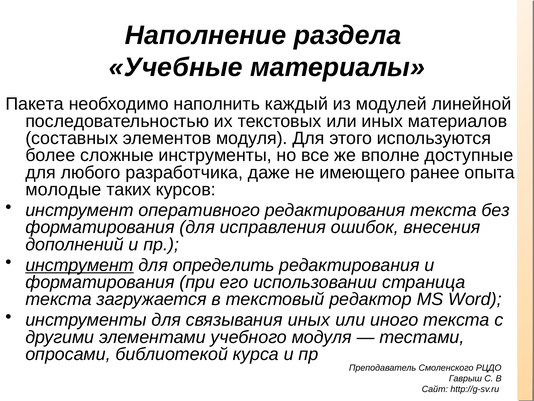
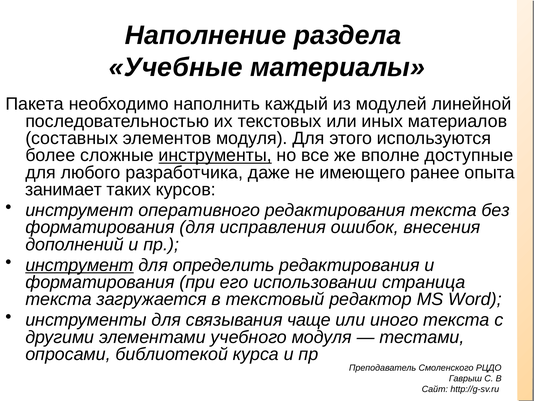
инструменты underline: none -> present (215, 155)
молодые: молодые -> занимает (64, 189)
связывания иных: иных -> чаще (309, 320)
